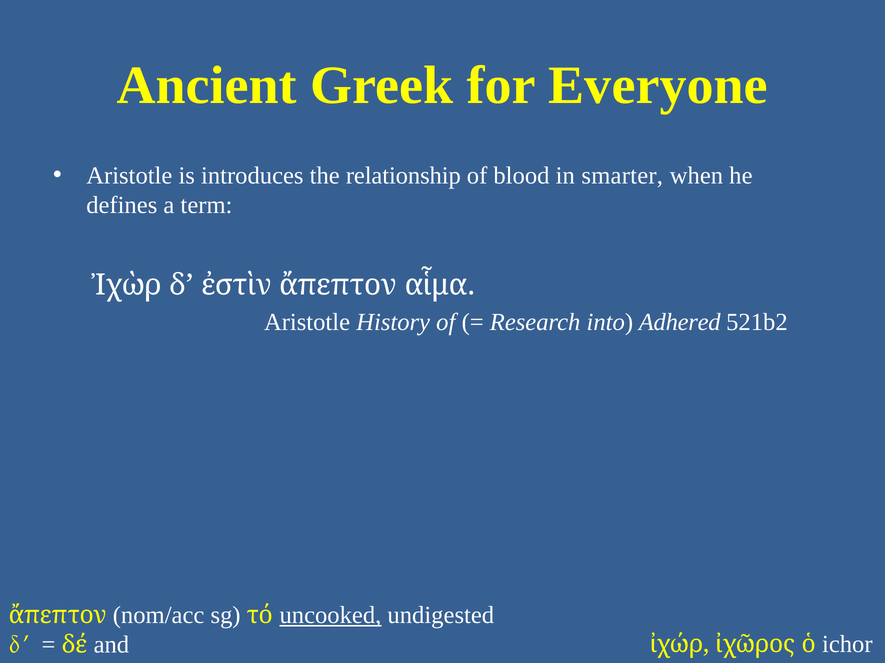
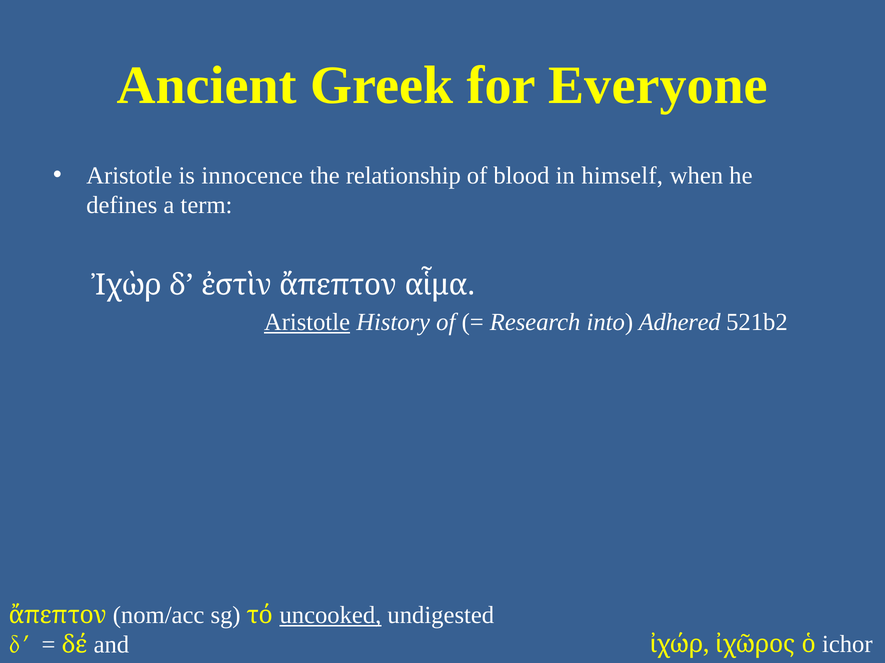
introduces: introduces -> innocence (252, 176)
smarter: smarter -> himself (622, 176)
Aristotle underline: none -> present (307, 322)
